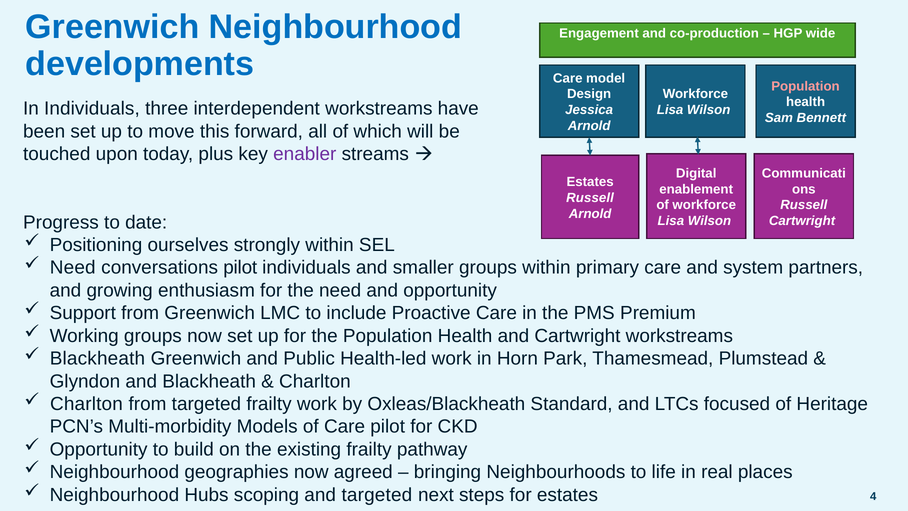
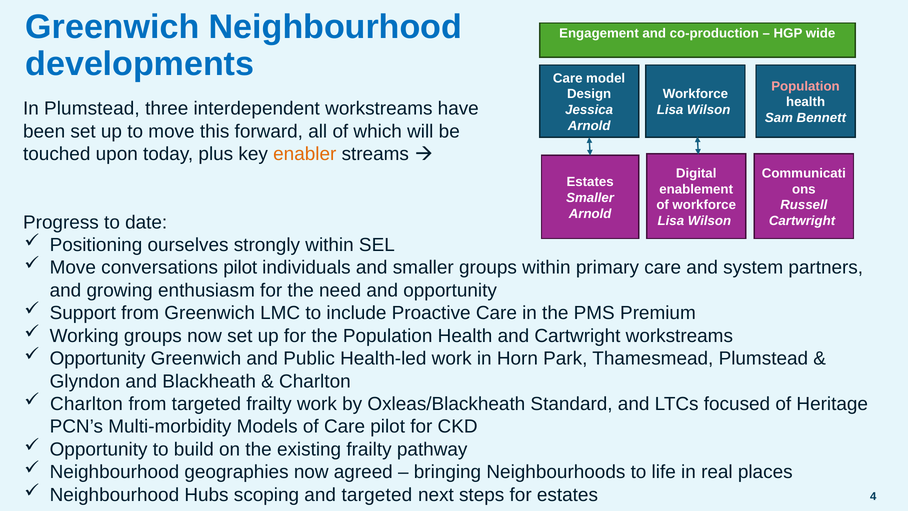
In Individuals: Individuals -> Plumstead (92, 109)
enabler colour: purple -> orange (305, 154)
Russell: Russell -> Smaller (590, 198)
Need: Need -> Move (73, 268)
Blackheath: Blackheath -> Opportunity (98, 358)
